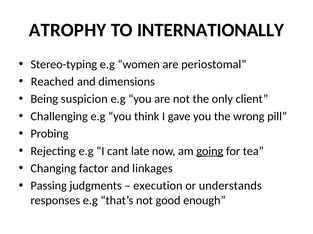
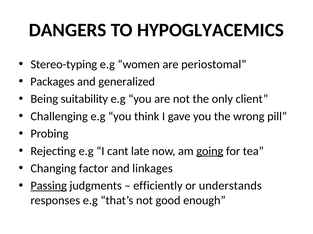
ATROPHY: ATROPHY -> DANGERS (68, 30)
INTERNATIONALLY: INTERNATIONALLY -> HYPOGLYACEMICS (210, 30)
Reached: Reached -> Packages (52, 82)
dimensions: dimensions -> generalized (127, 82)
suspicion: suspicion -> suitability (84, 99)
Passing underline: none -> present (49, 186)
execution: execution -> efficiently (158, 186)
